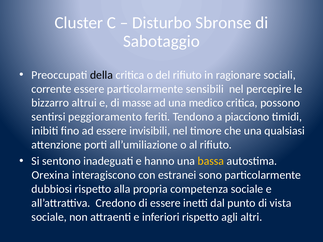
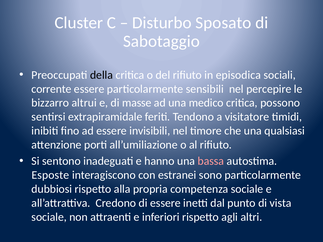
Sbronse: Sbronse -> Sposato (223, 23)
ragionare: ragionare -> episodica (238, 75)
peggioramento: peggioramento -> extrapiramidale (105, 117)
piacciono: piacciono -> visitatore (247, 117)
bassa colour: yellow -> pink (211, 161)
Orexina: Orexina -> Esposte (50, 175)
